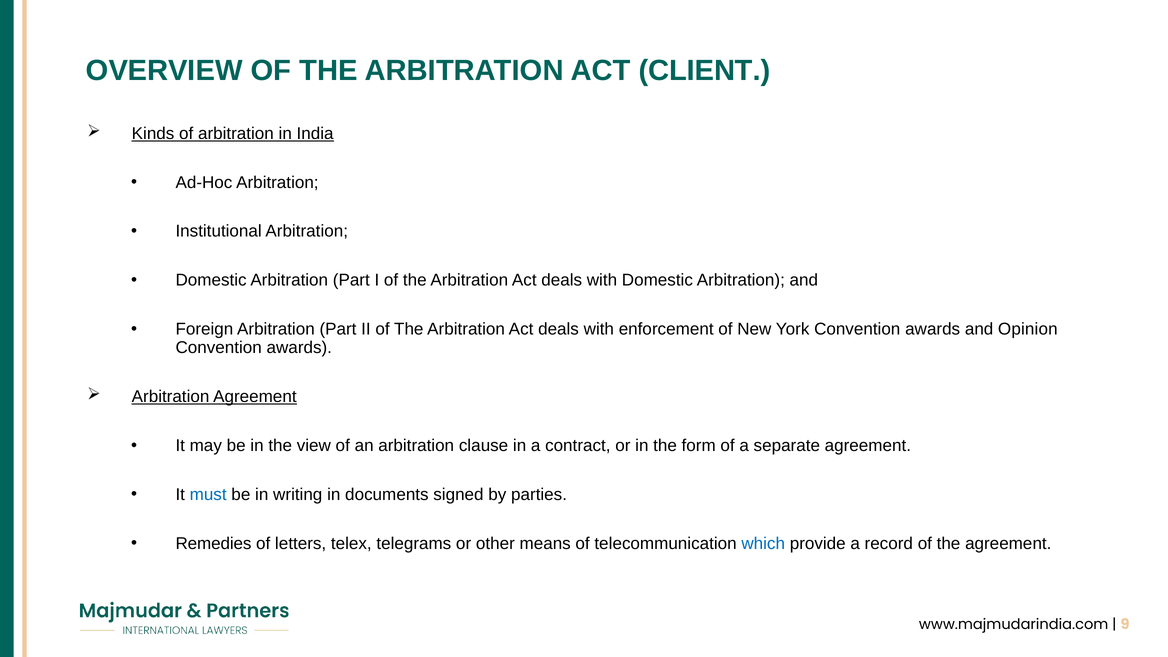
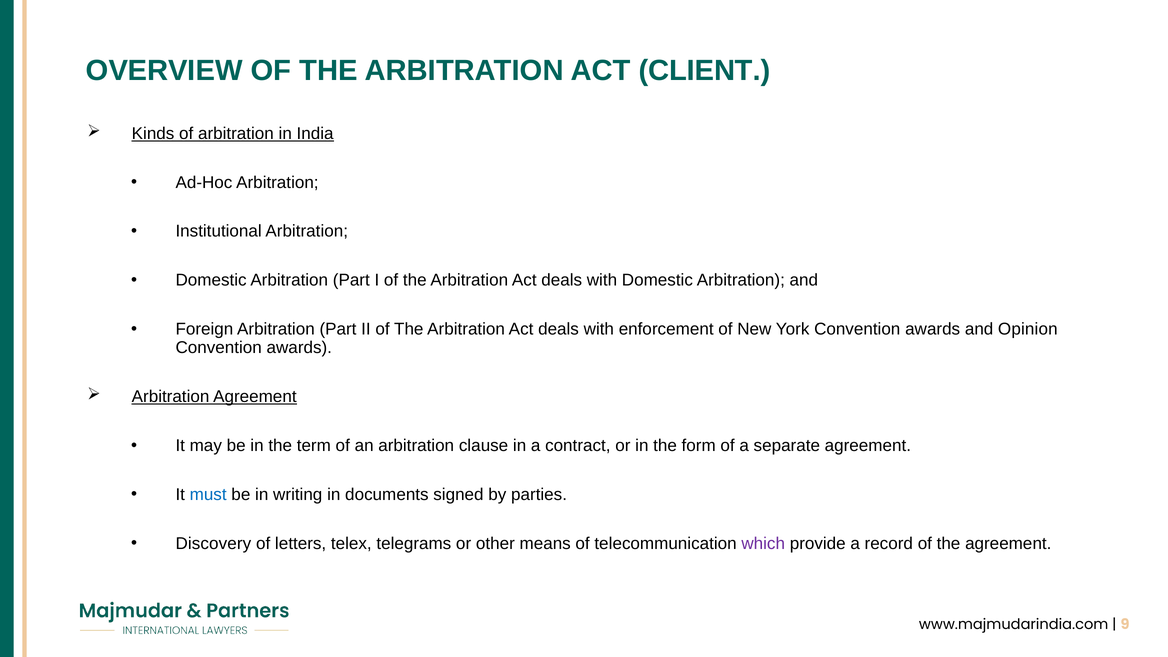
view: view -> term (314, 446)
Remedies: Remedies -> Discovery (213, 543)
which colour: blue -> purple (763, 543)
